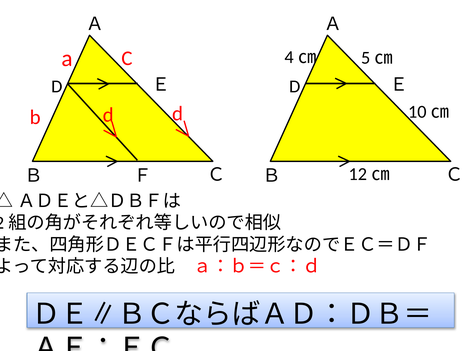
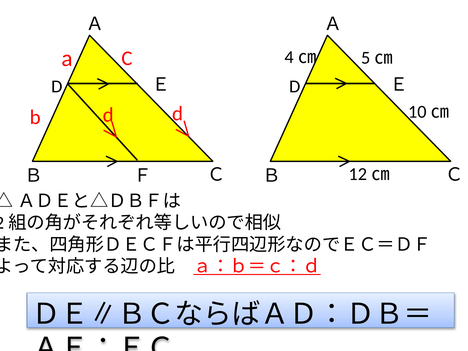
ａ：ｂ＝ｃ：ｄ underline: none -> present (257, 267)
